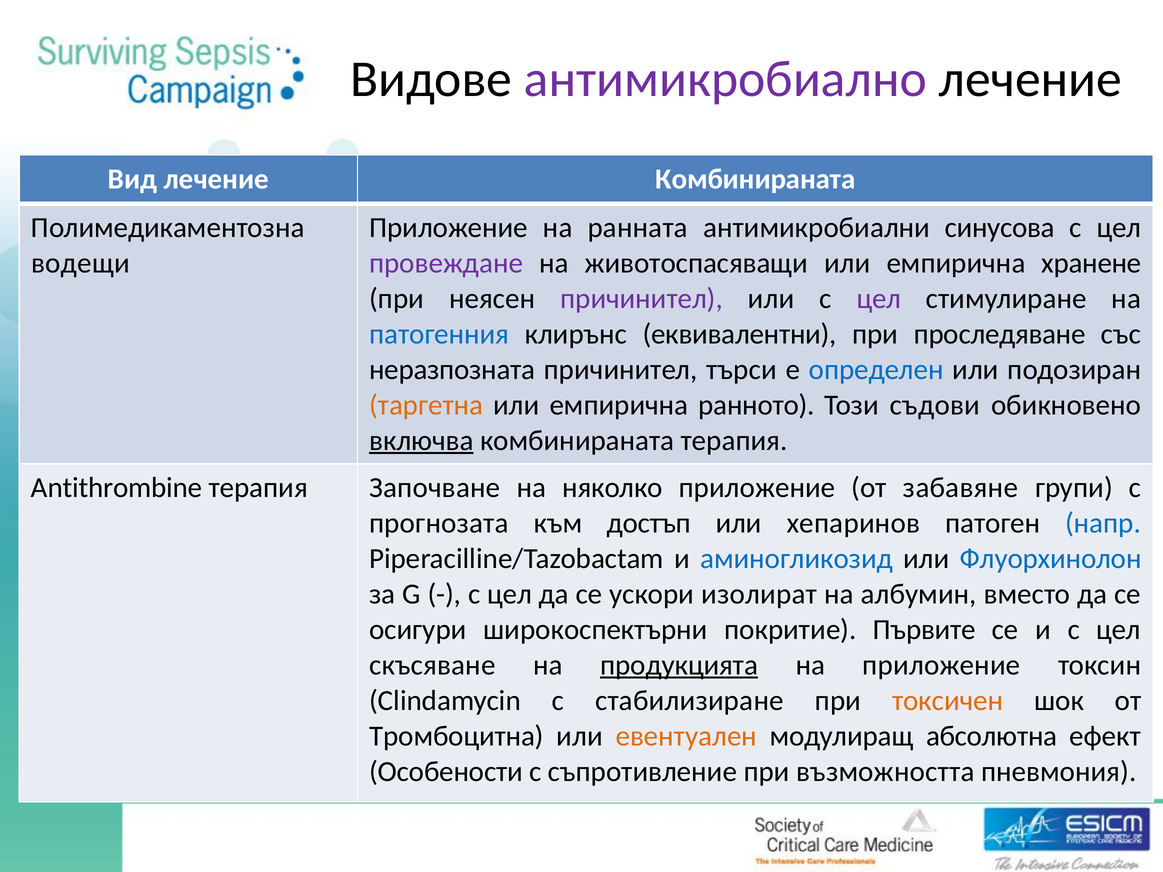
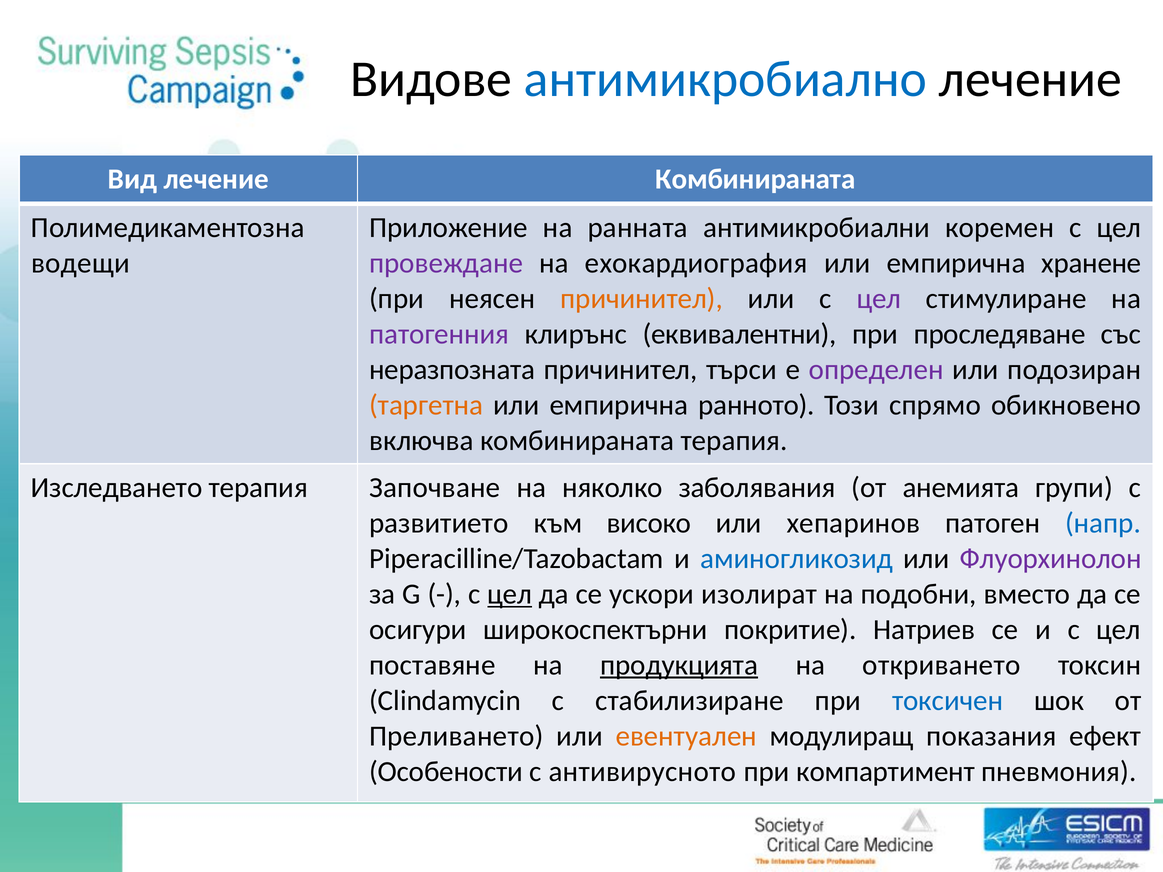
антимикробиално colour: purple -> blue (725, 79)
синусова: синусова -> коремен (1000, 228)
животоспасяващи: животоспасяващи -> ехокардиография (696, 263)
причинител colour: purple -> orange (642, 299)
патогенния colour: blue -> purple (439, 334)
определен colour: blue -> purple (876, 370)
съдови: съдови -> спрямо (935, 405)
включва underline: present -> none (421, 441)
Antithrombine: Antithrombine -> Изследването (117, 488)
няколко приложение: приложение -> заболявания (757, 488)
забавяне: забавяне -> анемията (961, 488)
прогнозата: прогнозата -> развитието (439, 523)
достъп: достъп -> високо (649, 523)
Флуорхинолон colour: blue -> purple (1051, 559)
цел underline: none -> present (510, 594)
албумин: албумин -> подобни (919, 594)
Първите: Първите -> Натриев (924, 630)
скъсяване: скъсяване -> поставяне (432, 665)
на приложение: приложение -> откриването (941, 665)
токсичен colour: orange -> blue (948, 701)
Тромбоцитна: Тромбоцитна -> Преливането (456, 736)
абсолютна: абсолютна -> показания (991, 736)
съпротивление: съпротивление -> антивирусното (642, 772)
възможността: възможността -> компартимент (886, 772)
